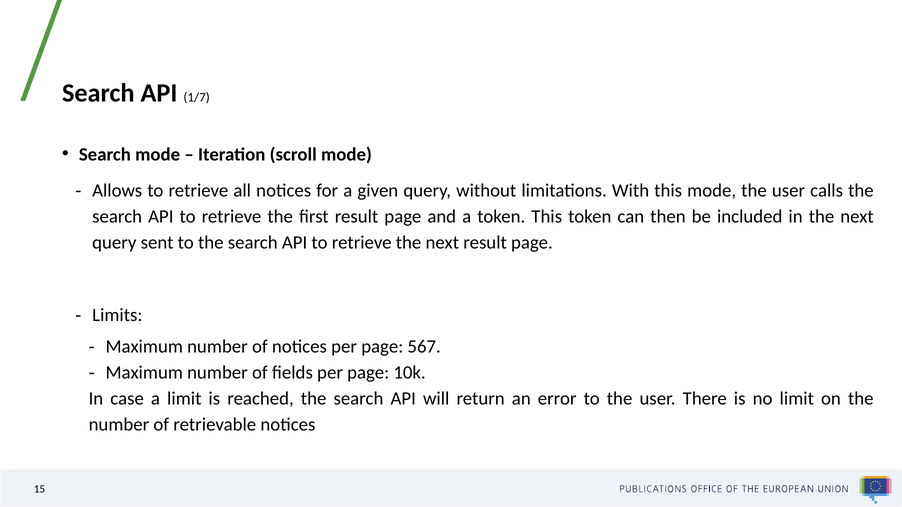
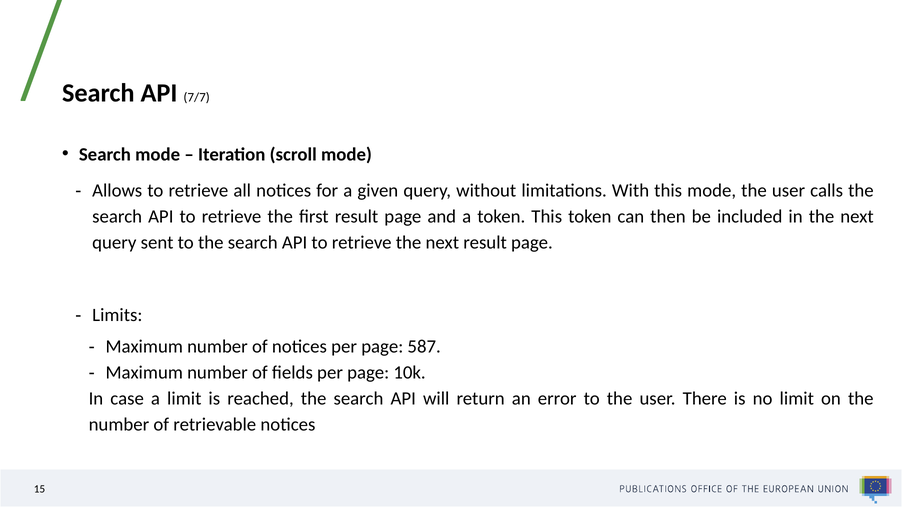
1/7: 1/7 -> 7/7 (197, 97)
567: 567 -> 587 (424, 347)
